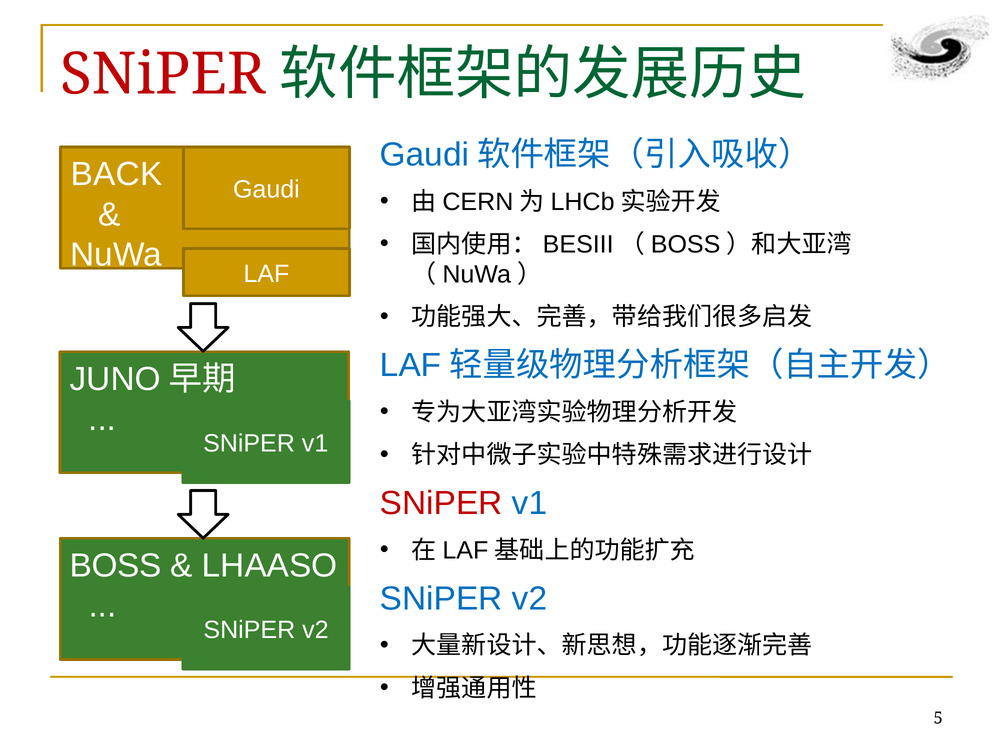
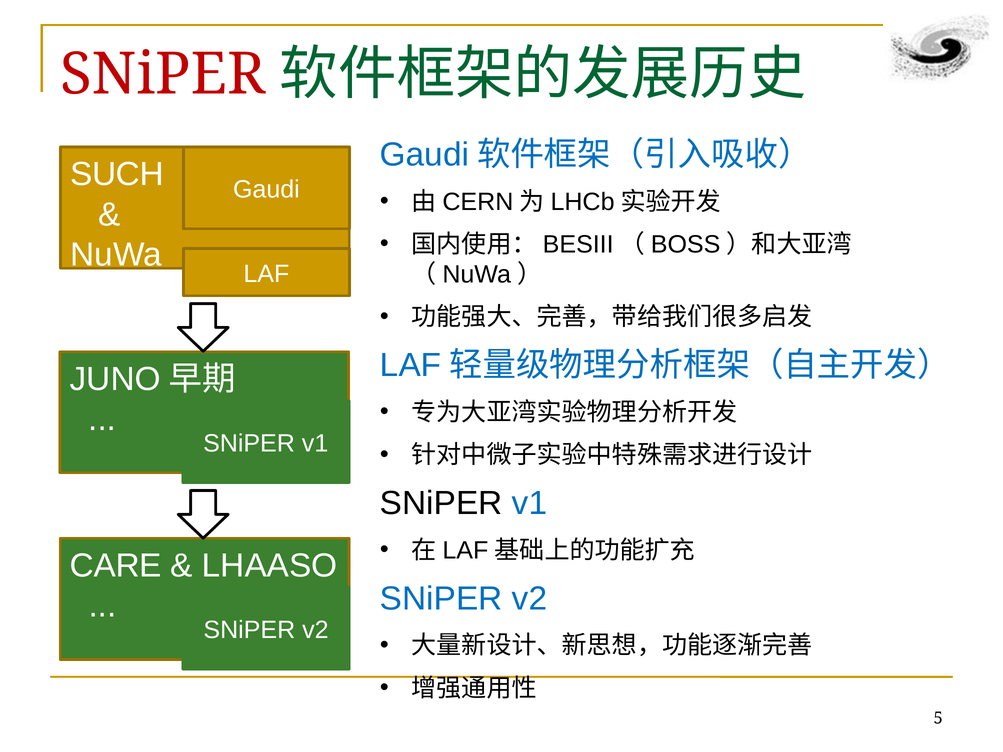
BACK: BACK -> SUCH (117, 174)
SNiPER colour: red -> black (441, 504)
BOSS: BOSS -> CARE (116, 566)
